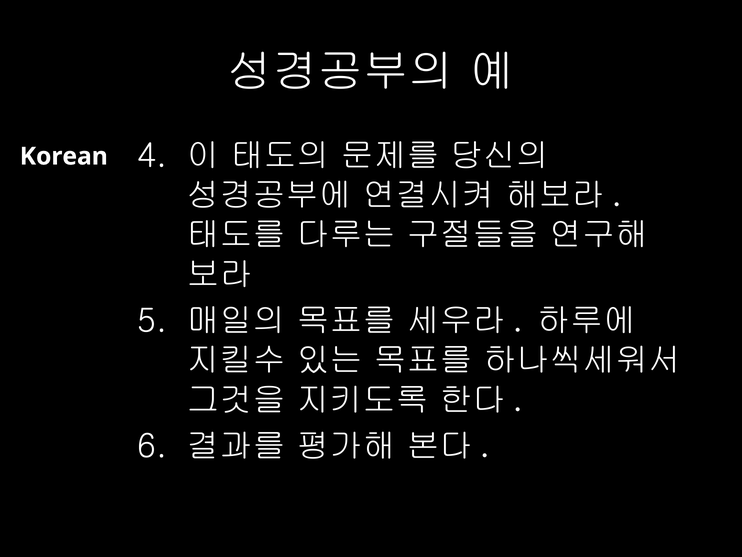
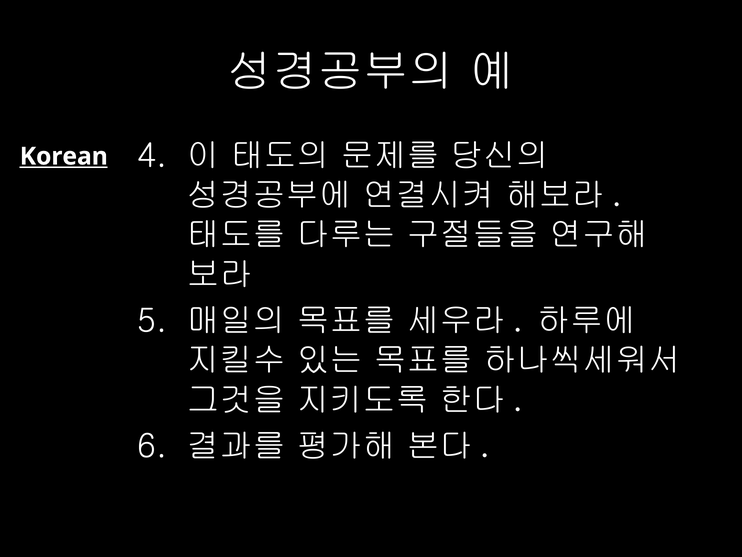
Korean underline: none -> present (64, 156)
